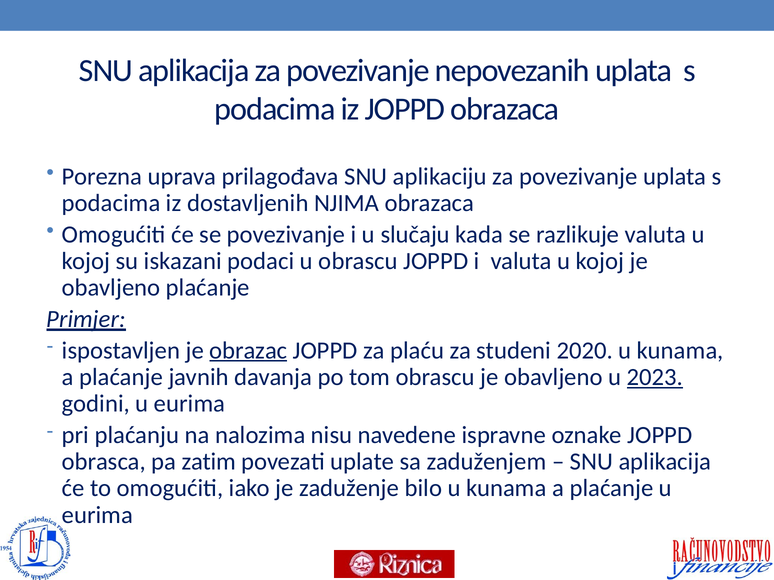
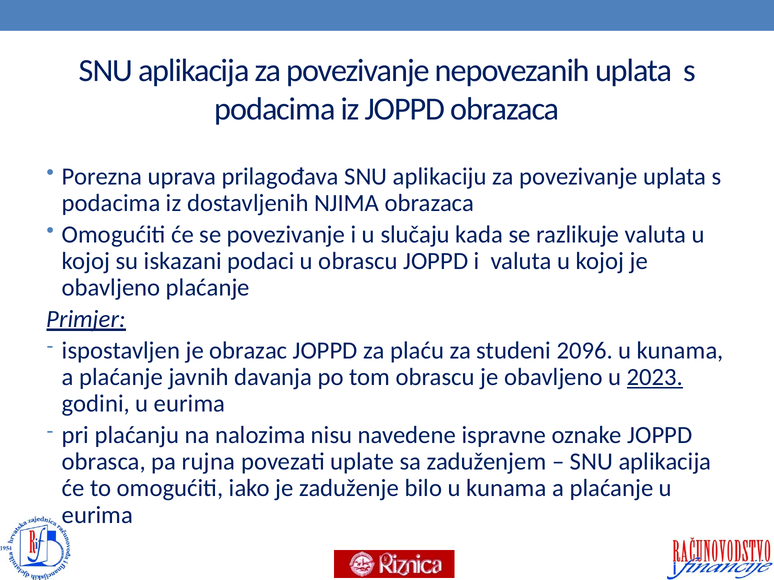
obrazac underline: present -> none (248, 351)
2020: 2020 -> 2096 (585, 351)
zatim: zatim -> rujna (209, 462)
